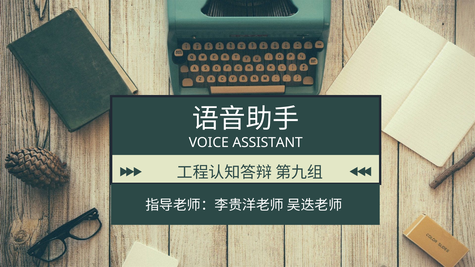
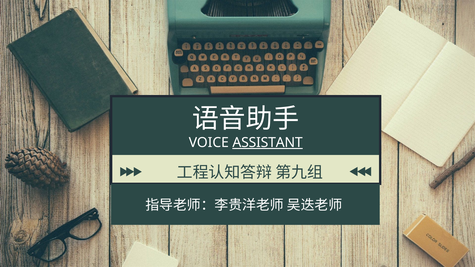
ASSISTANT underline: none -> present (268, 143)
